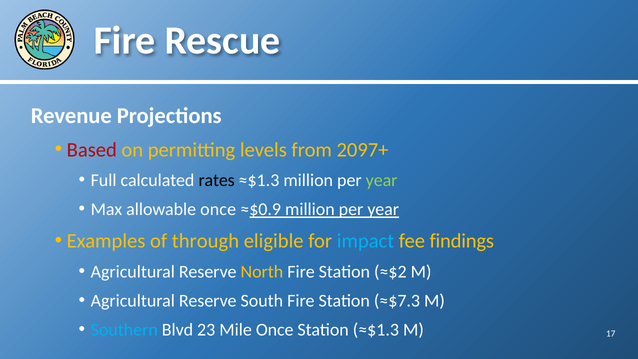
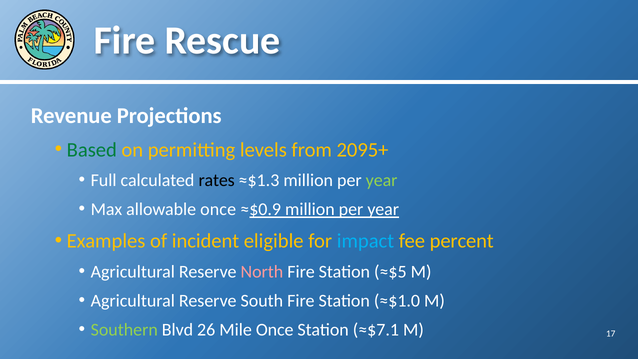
Based colour: red -> green (92, 150)
2097+: 2097+ -> 2095+ (363, 150)
through: through -> incident (206, 241)
findings: findings -> percent (462, 241)
North colour: yellow -> pink (262, 272)
≈$2: ≈$2 -> ≈$5 (390, 272)
≈$7.3: ≈$7.3 -> ≈$1.0 (397, 301)
Southern colour: light blue -> light green (124, 330)
23: 23 -> 26 (206, 330)
Station ≈$1.3: ≈$1.3 -> ≈$7.1 (376, 330)
